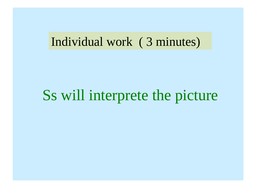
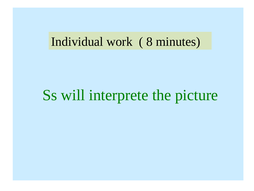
3: 3 -> 8 (150, 41)
